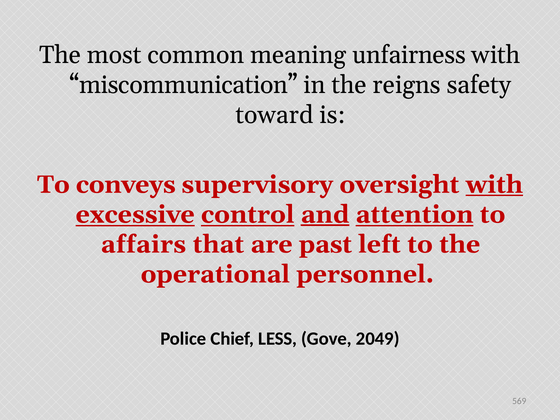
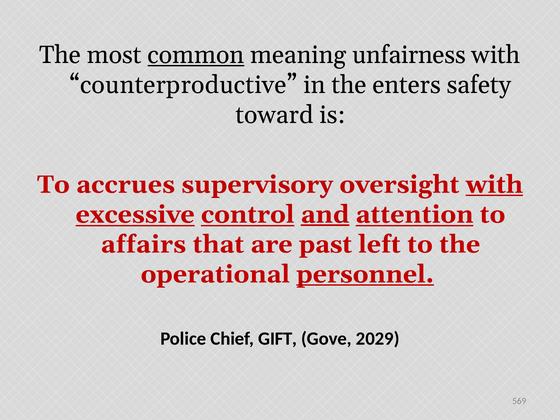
common underline: none -> present (196, 55)
miscommunication: miscommunication -> counterproductive (183, 85)
reigns: reigns -> enters (407, 85)
conveys: conveys -> accrues (126, 185)
personnel underline: none -> present (365, 274)
LESS: LESS -> GIFT (278, 339)
2049: 2049 -> 2029 (378, 339)
